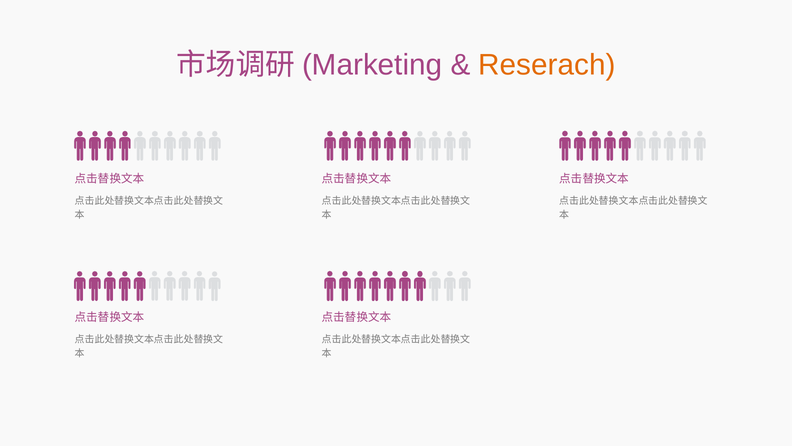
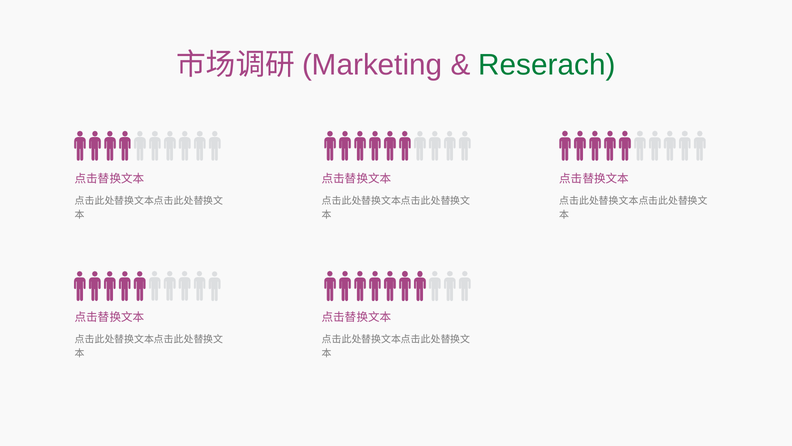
Reserach colour: orange -> green (547, 65)
